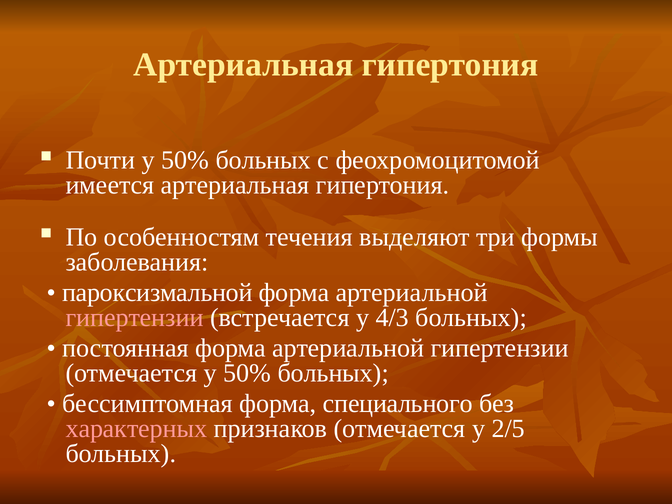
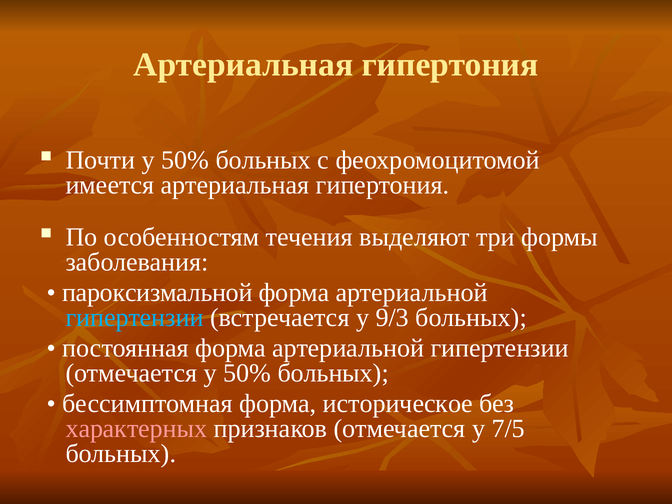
гипертензии colour: pink -> light blue (135, 318)
4/3: 4/3 -> 9/3 (392, 318)
специального: специального -> историческое (398, 404)
2/5: 2/5 -> 7/5 (508, 429)
